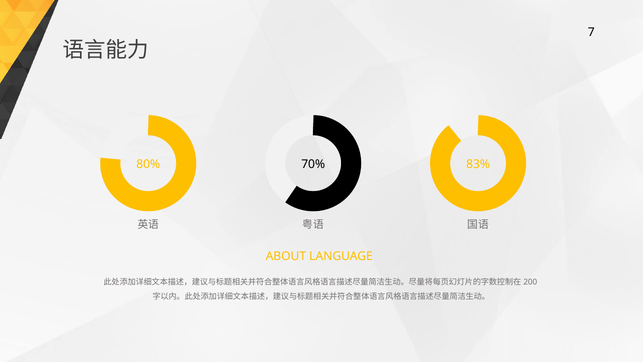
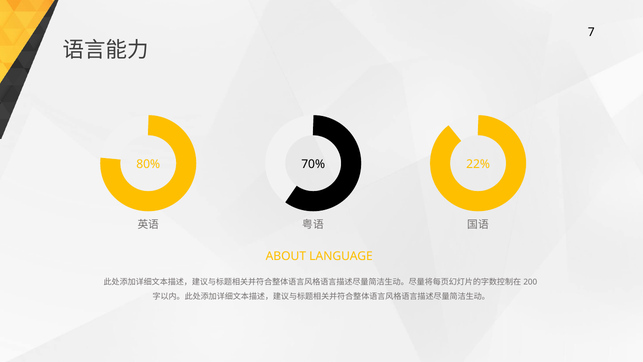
83%: 83% -> 22% (478, 164)
